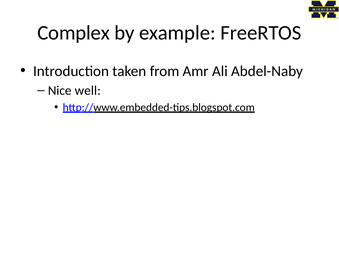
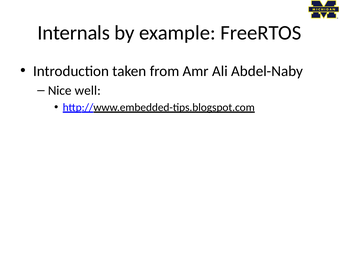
Complex: Complex -> Internals (74, 33)
